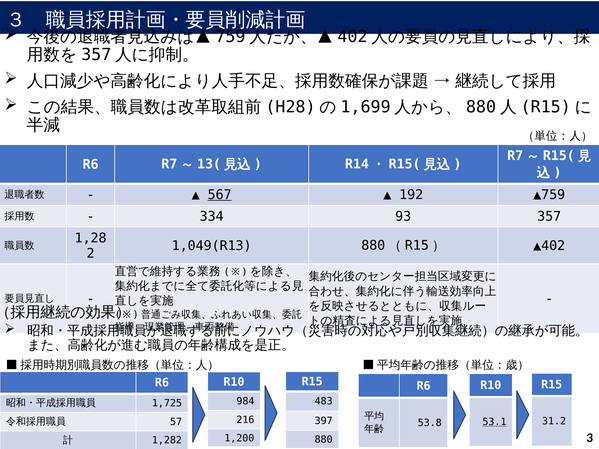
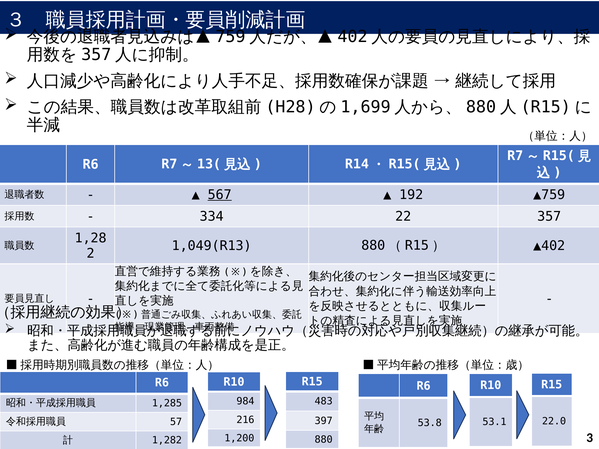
93: 93 -> 22 (403, 216)
1,725: 1,725 -> 1,285 (167, 403)
31.2: 31.2 -> 22.0 (554, 421)
53.1 underline: present -> none (494, 422)
